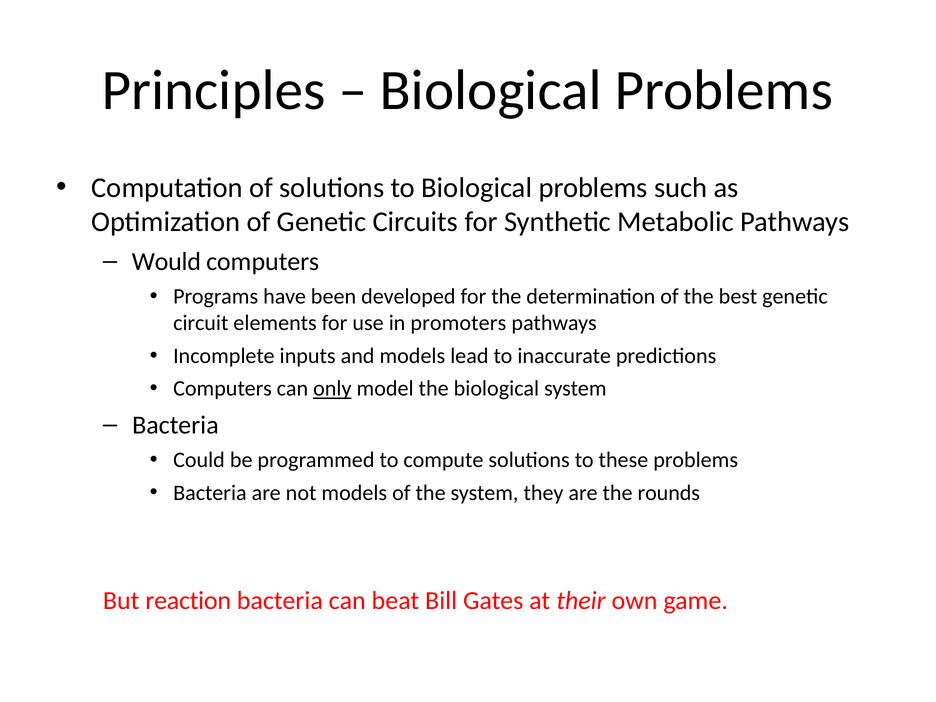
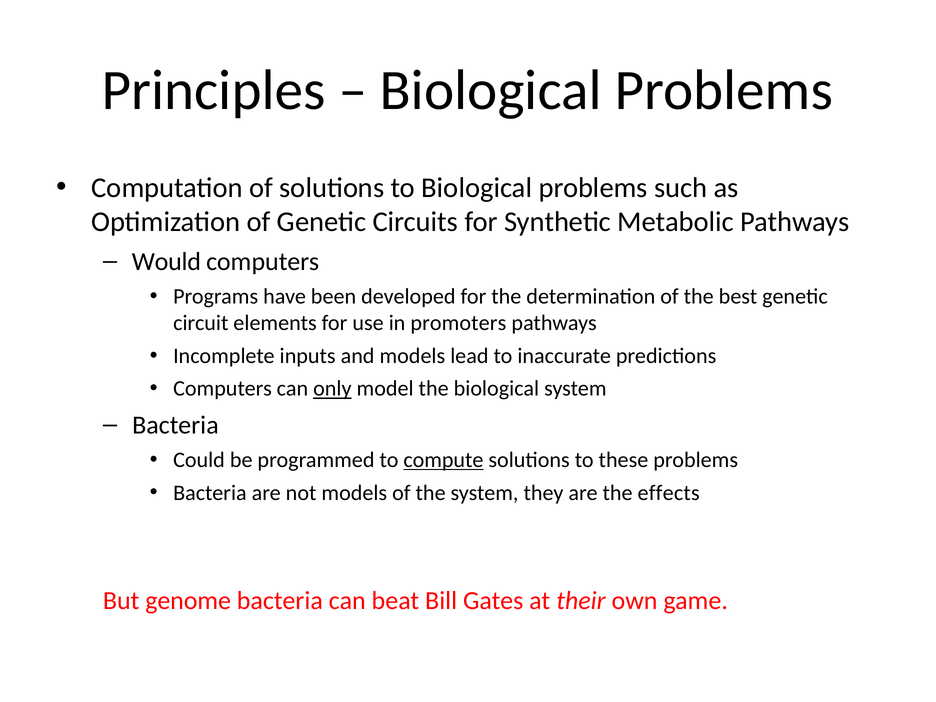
compute underline: none -> present (443, 460)
rounds: rounds -> effects (669, 493)
reaction: reaction -> genome (188, 600)
